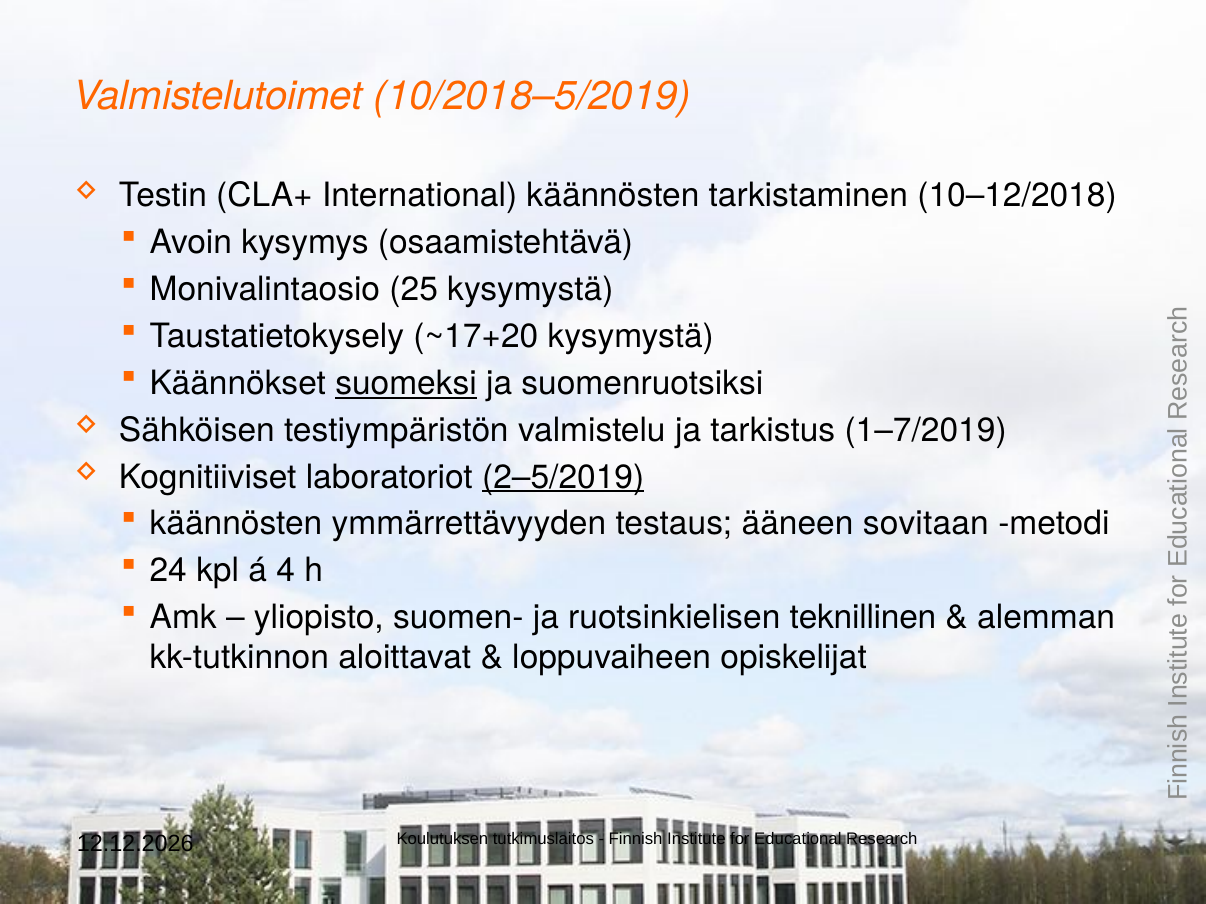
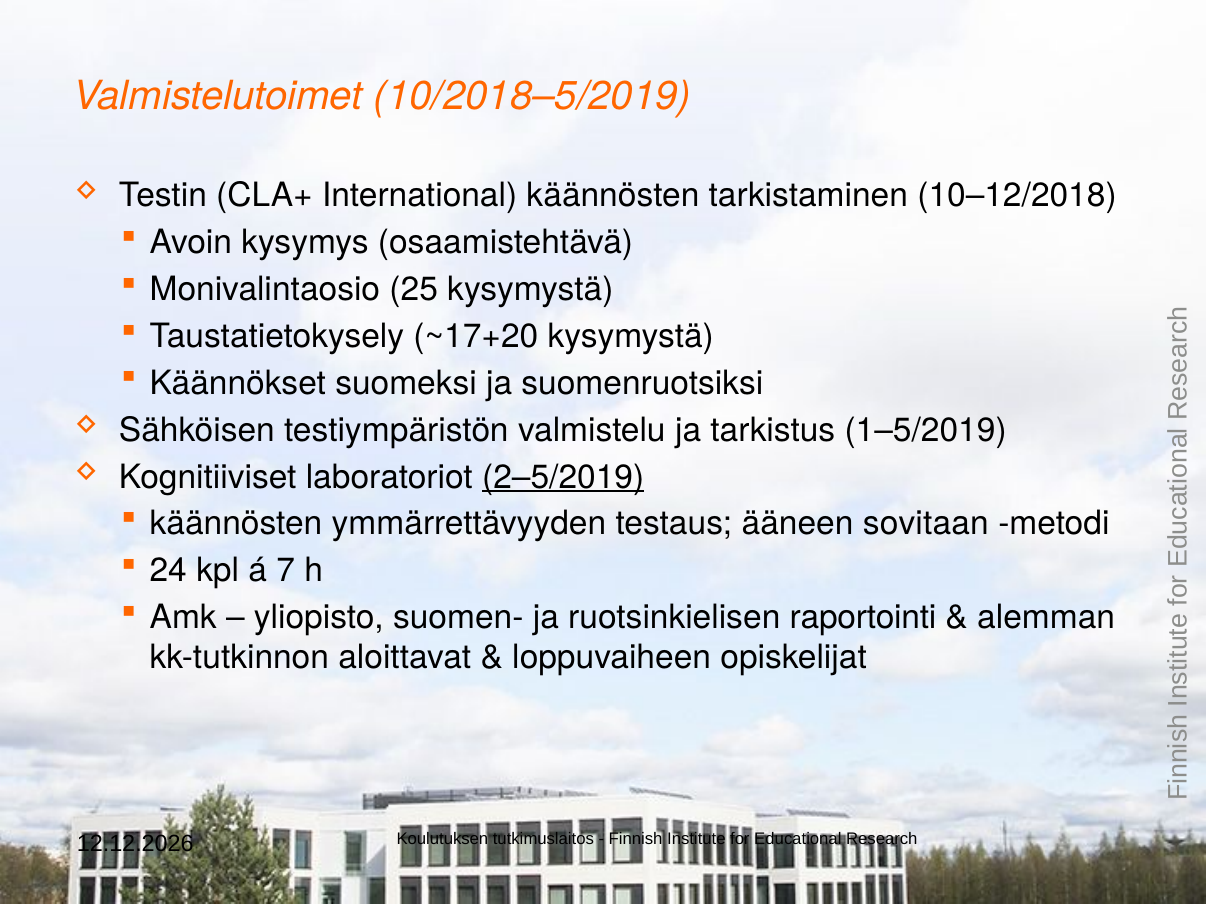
suomeksi underline: present -> none (406, 383)
1–7/2019: 1–7/2019 -> 1–5/2019 (926, 430)
4: 4 -> 7 (286, 571)
teknillinen: teknillinen -> raportointi (863, 618)
